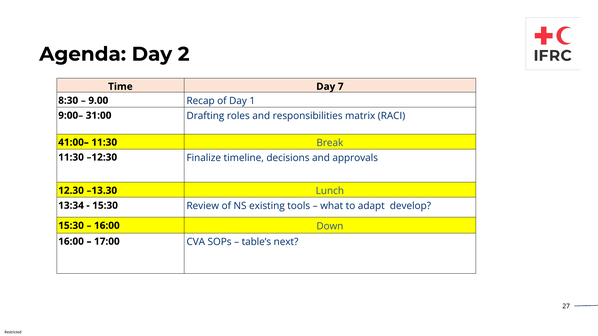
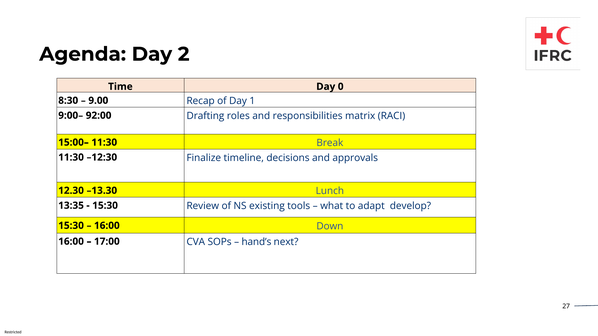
7: 7 -> 0 (341, 87)
31:00: 31:00 -> 92:00 (99, 116)
41:00–: 41:00– -> 15:00– (74, 143)
13:34: 13:34 -> 13:35 (71, 206)
table’s: table’s -> hand’s (256, 242)
